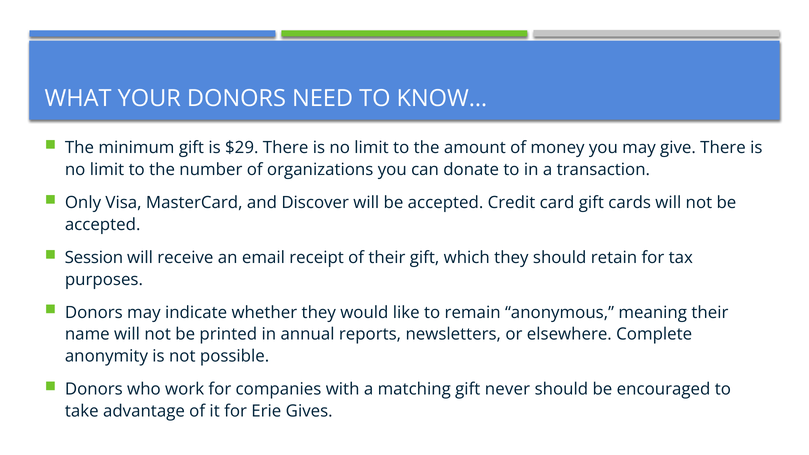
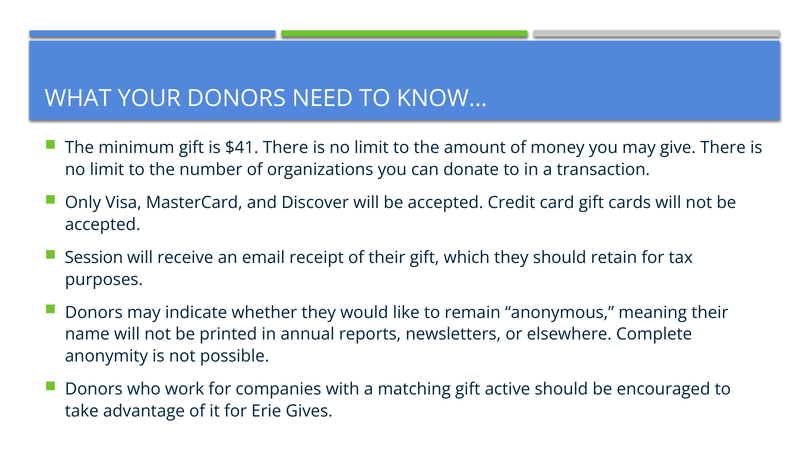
$29: $29 -> $41 (242, 148)
never: never -> active (508, 389)
